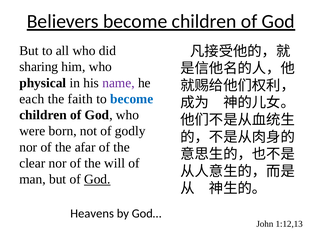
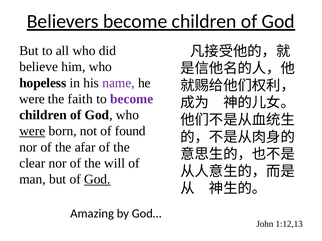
sharing: sharing -> believe (39, 67)
physical: physical -> hopeless (43, 83)
each: each -> were (32, 99)
become colour: blue -> purple (132, 99)
were underline: none -> present (32, 131)
godly: godly -> found (130, 131)
Heavens: Heavens -> Amazing (92, 214)
